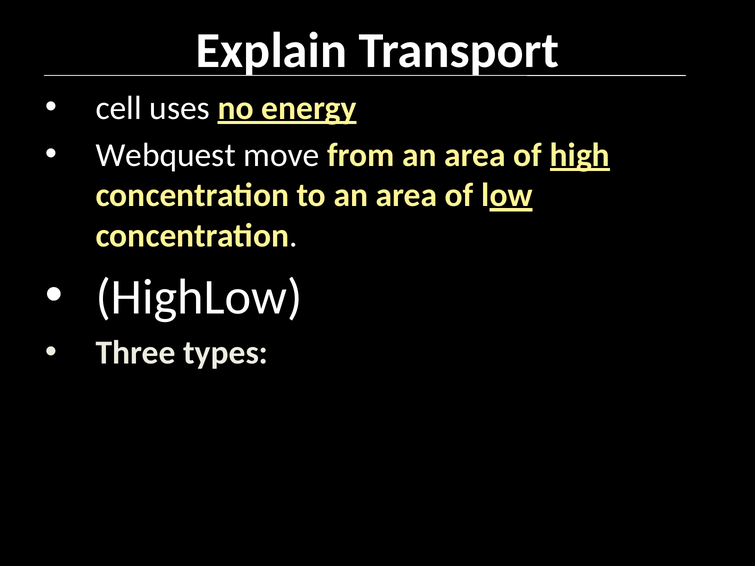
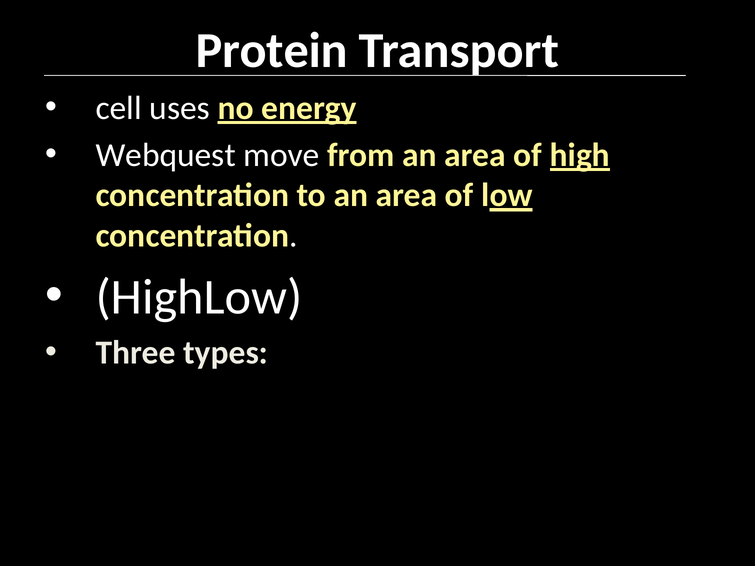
Explain: Explain -> Protein (272, 51)
